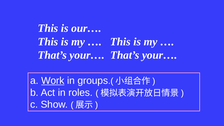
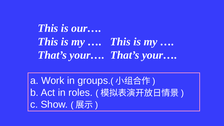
Work underline: present -> none (53, 81)
